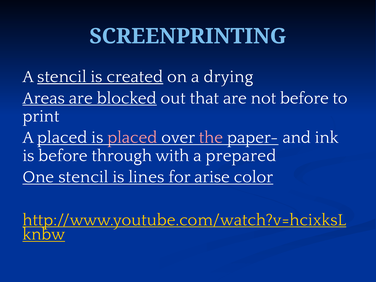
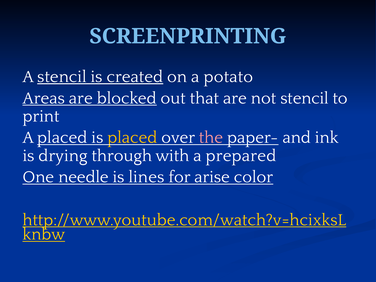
drying: drying -> potato (228, 77)
not before: before -> stencil (305, 98)
placed colour: pink -> yellow (132, 137)
is before: before -> drying (63, 156)
One stencil: stencil -> needle (83, 177)
